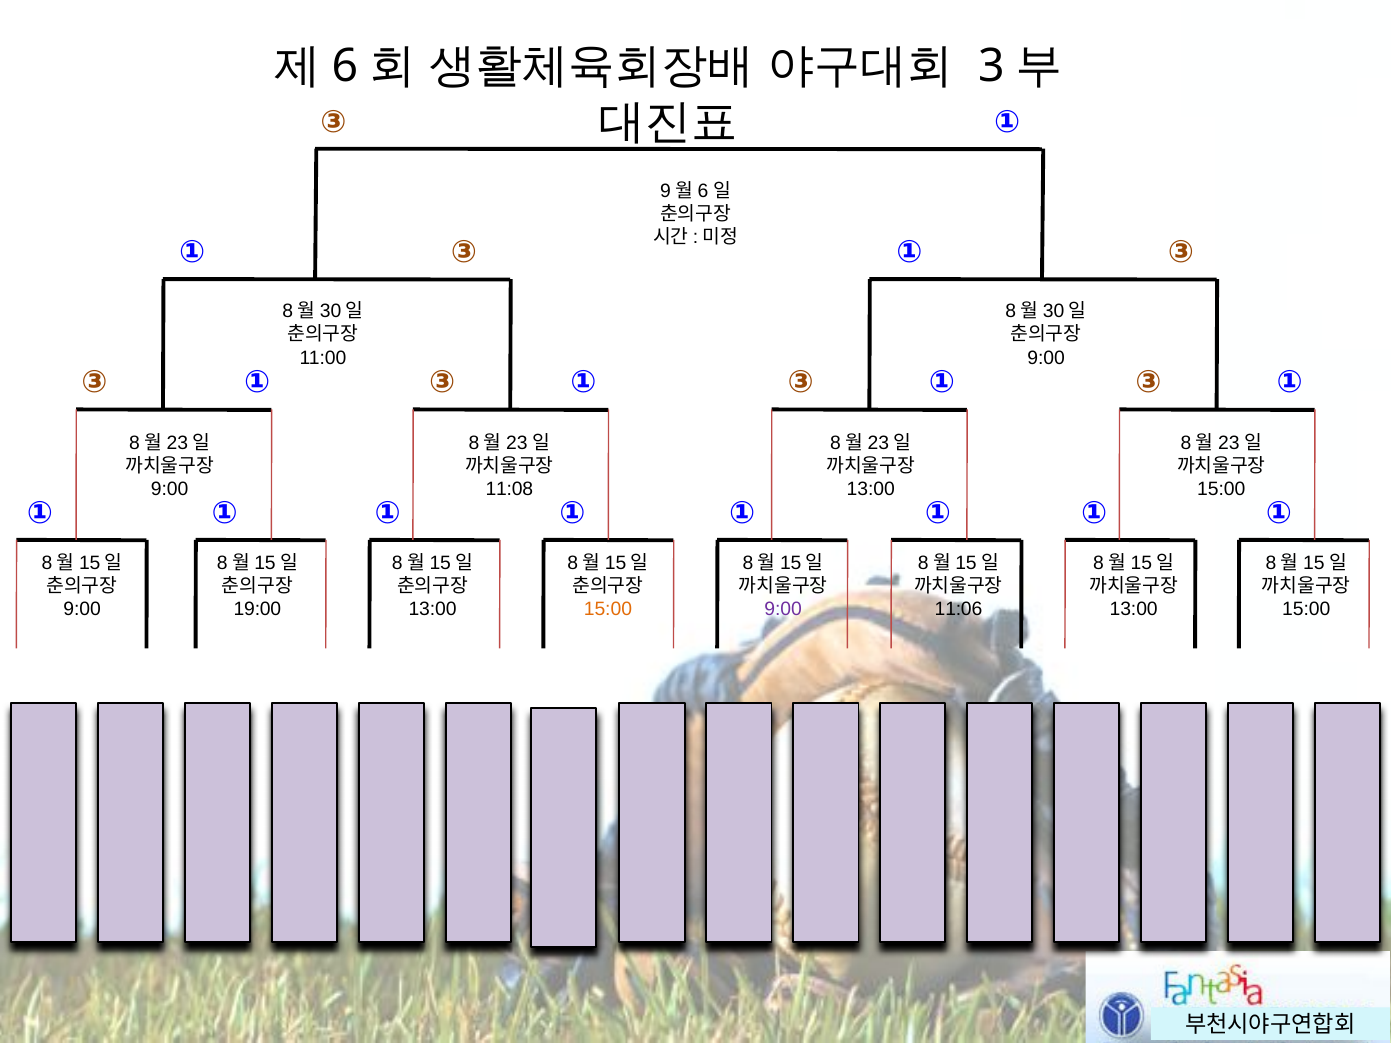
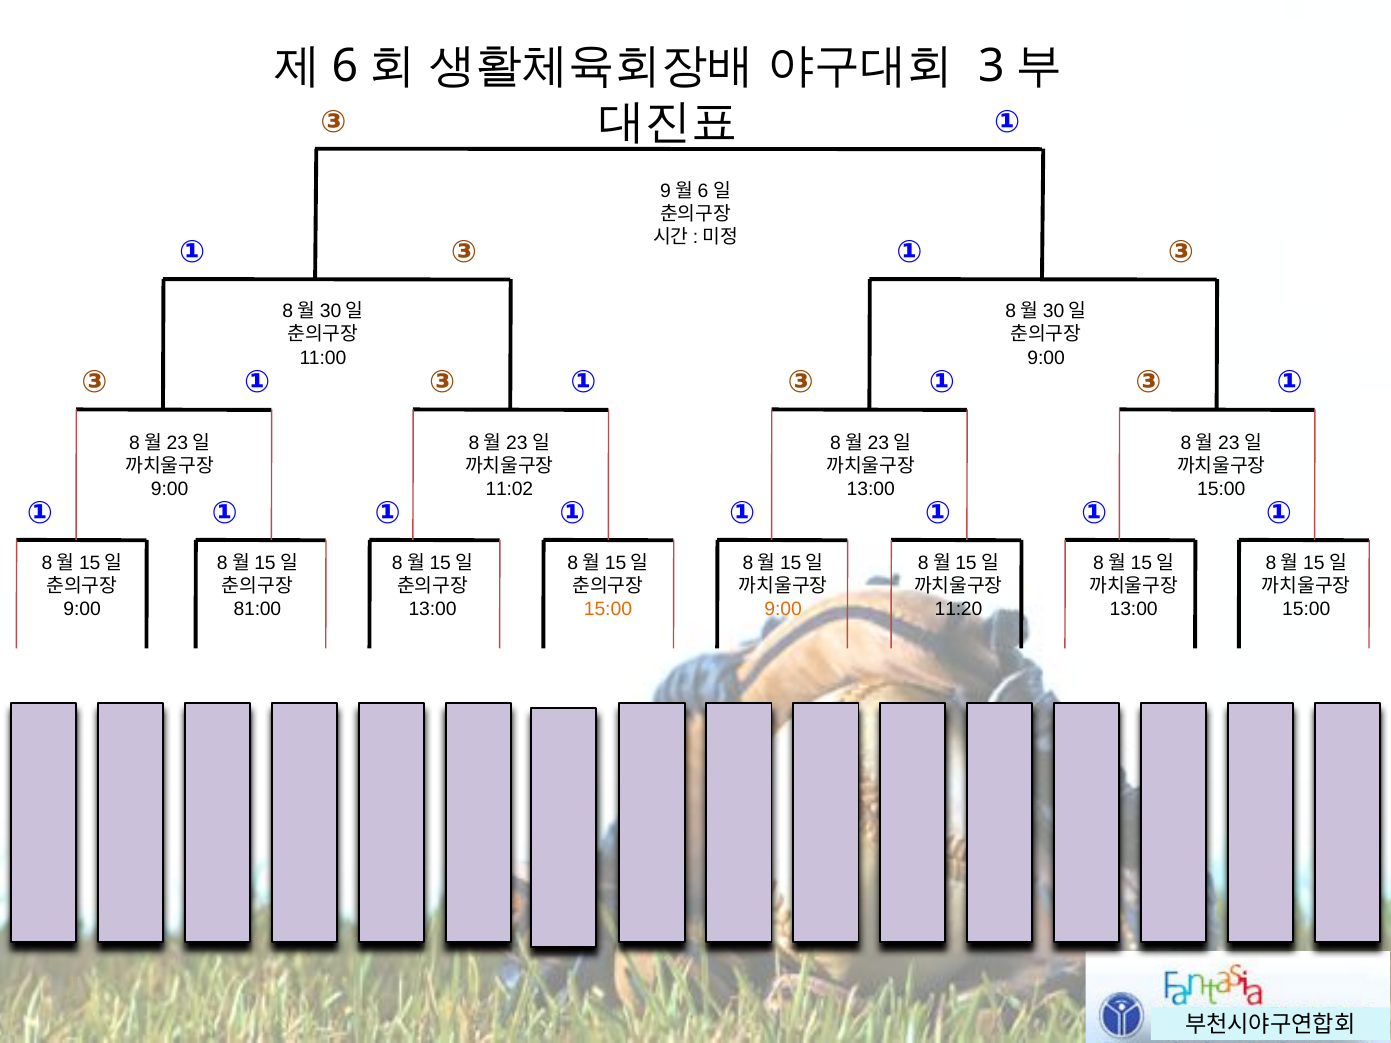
11:08: 11:08 -> 11:02 (509, 489)
19:00: 19:00 -> 81:00 (257, 610)
9:00 colour: purple -> orange (783, 610)
11:06: 11:06 -> 11:20 (958, 610)
